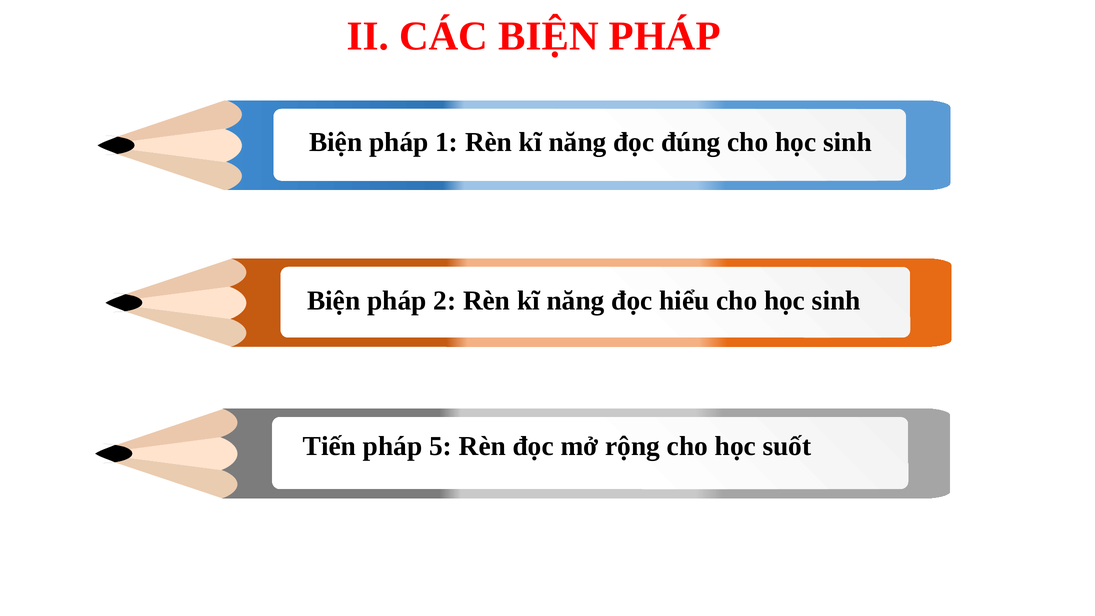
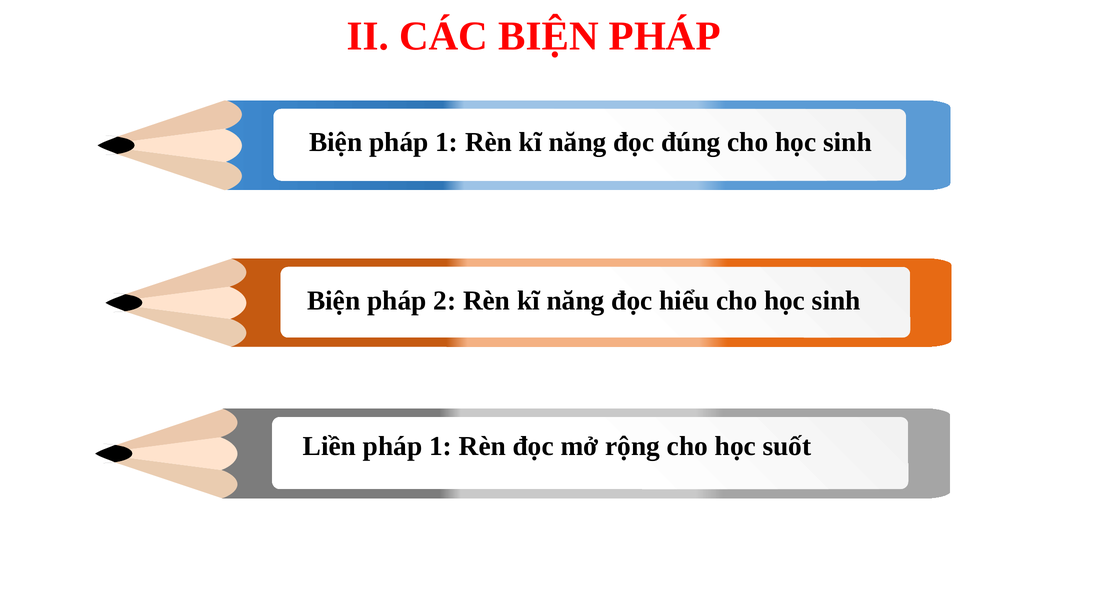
Tiến: Tiến -> Liền (329, 446)
5: 5 -> 1 (440, 446)
